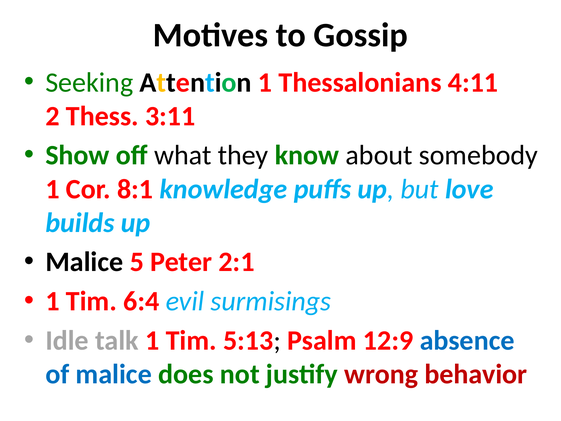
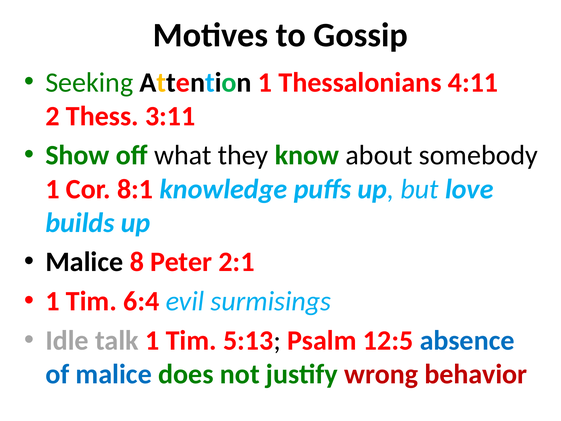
5: 5 -> 8 (137, 262)
12:9: 12:9 -> 12:5 (388, 340)
